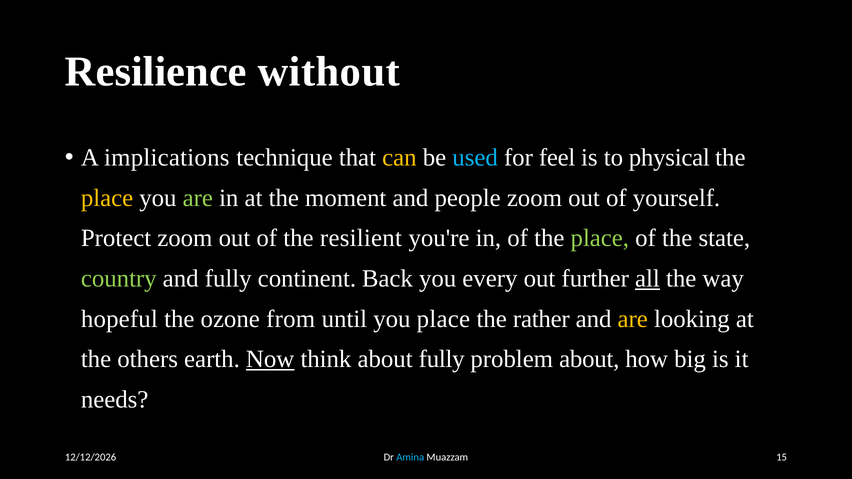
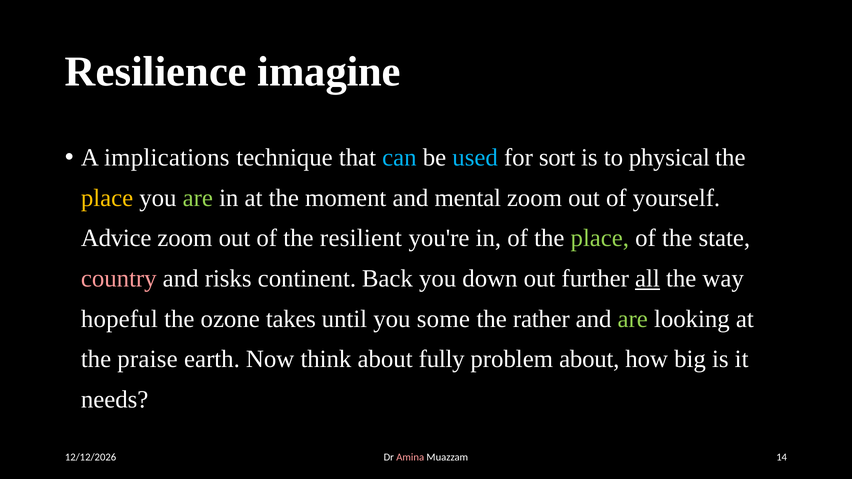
without: without -> imagine (329, 72)
can colour: yellow -> light blue (399, 158)
feel: feel -> sort (557, 158)
people: people -> mental (468, 198)
Protect: Protect -> Advice (116, 238)
country colour: light green -> pink (119, 279)
and fully: fully -> risks (228, 279)
every: every -> down (490, 279)
from: from -> takes (291, 319)
you place: place -> some (443, 319)
are colour: yellow -> light green (633, 319)
others: others -> praise (148, 359)
Now underline: present -> none (270, 359)
Amina colour: light blue -> pink (410, 458)
15: 15 -> 14 (782, 458)
